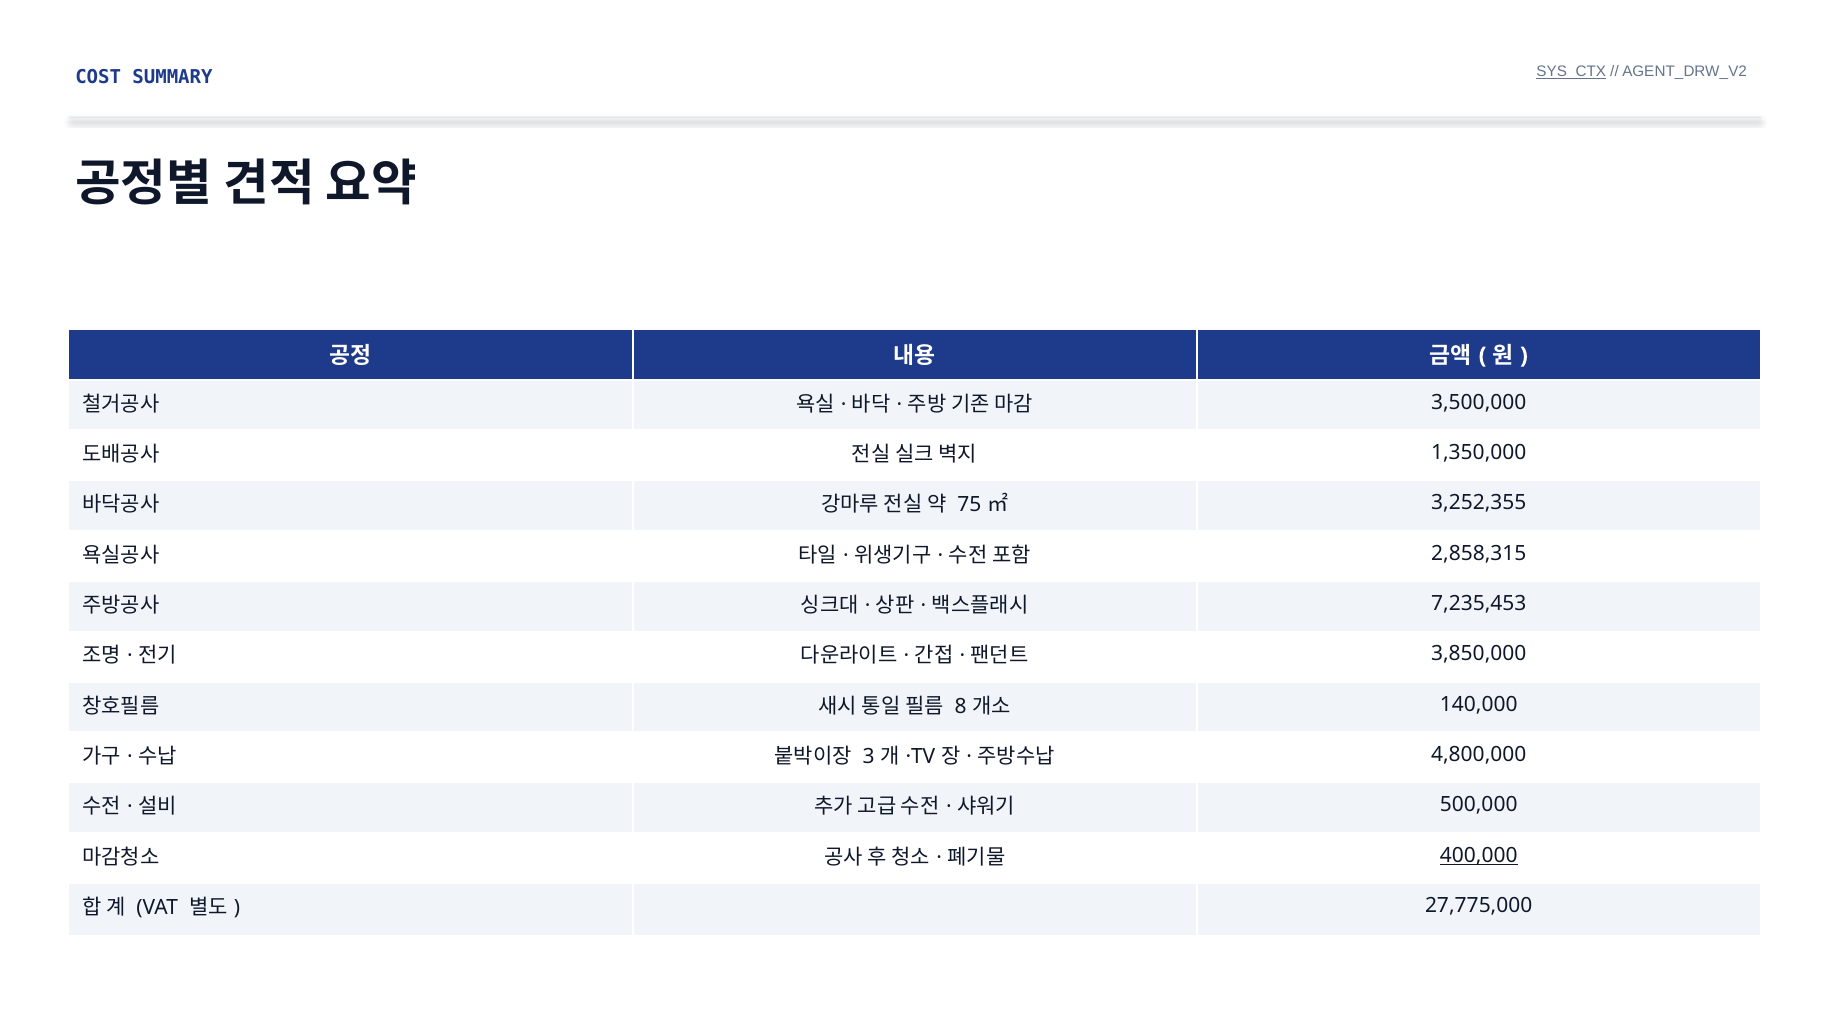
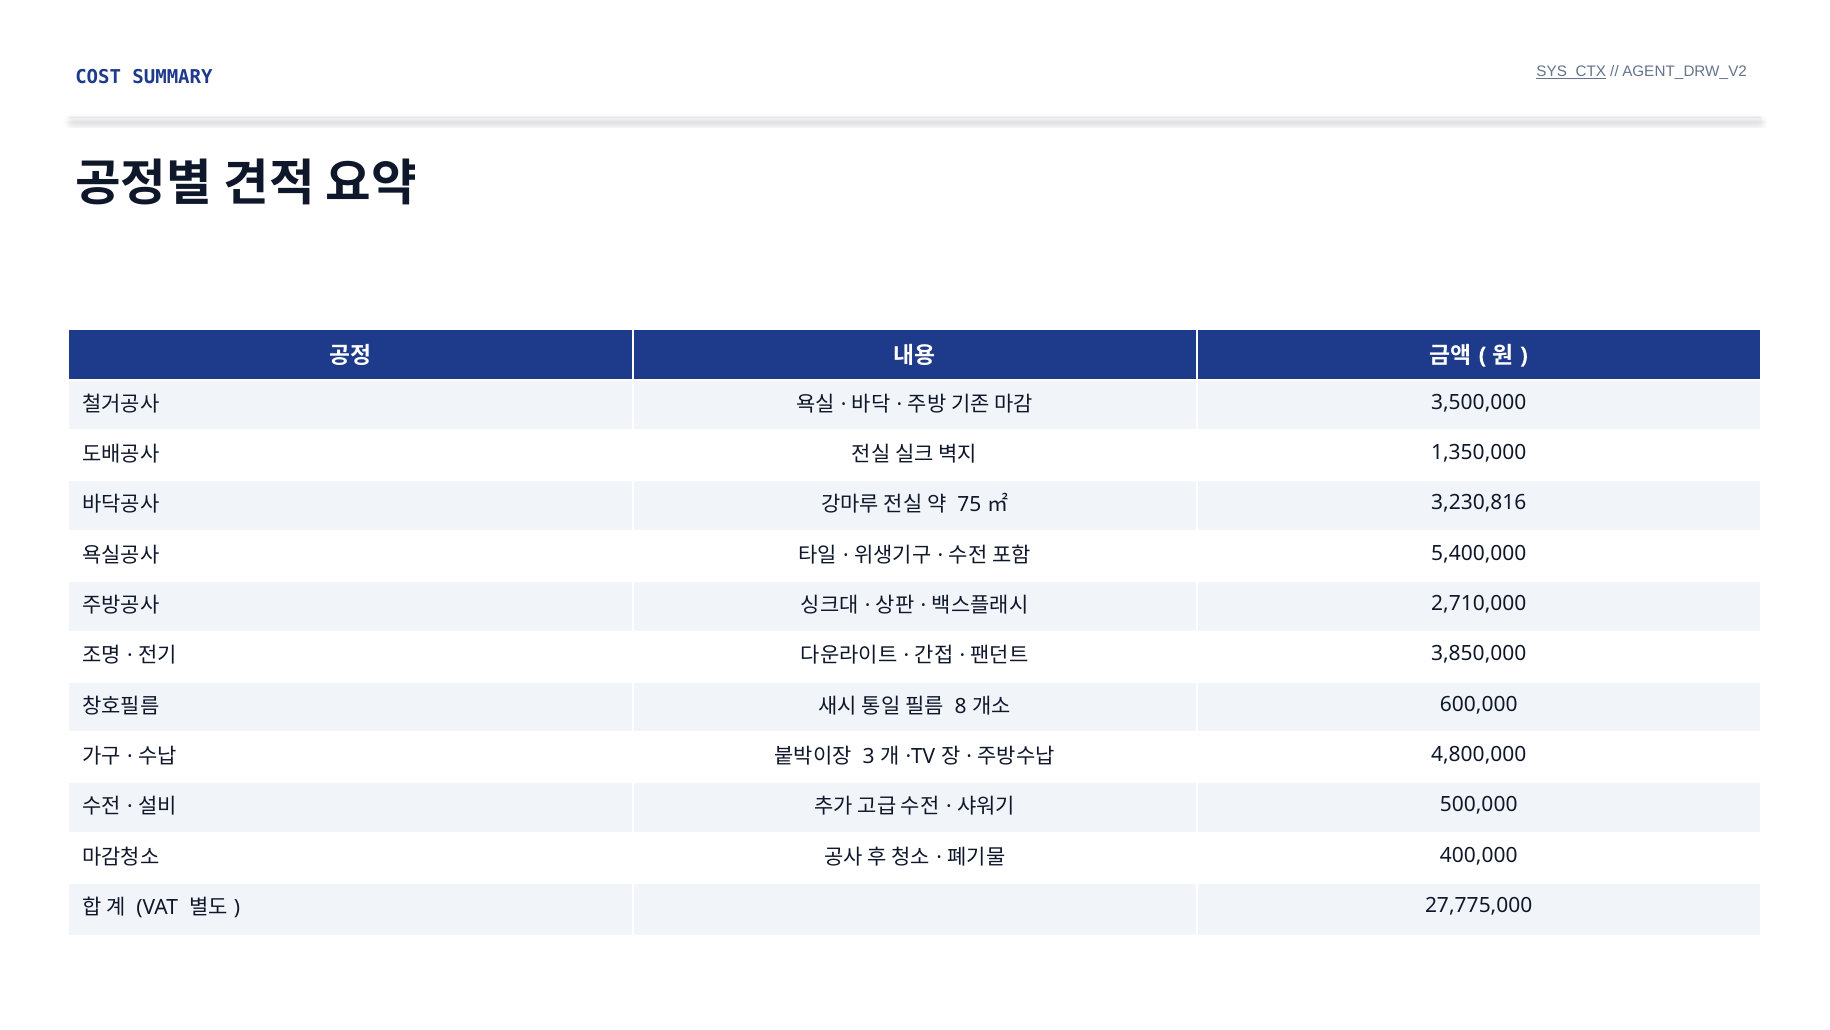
3,252,355: 3,252,355 -> 3,230,816 (1479, 503)
2,858,315: 2,858,315 -> 5,400,000 (1479, 553)
7,235,453: 7,235,453 -> 2,710,000 (1479, 603)
140,000: 140,000 -> 600,000 (1479, 704)
400,000 underline: present -> none (1479, 855)
